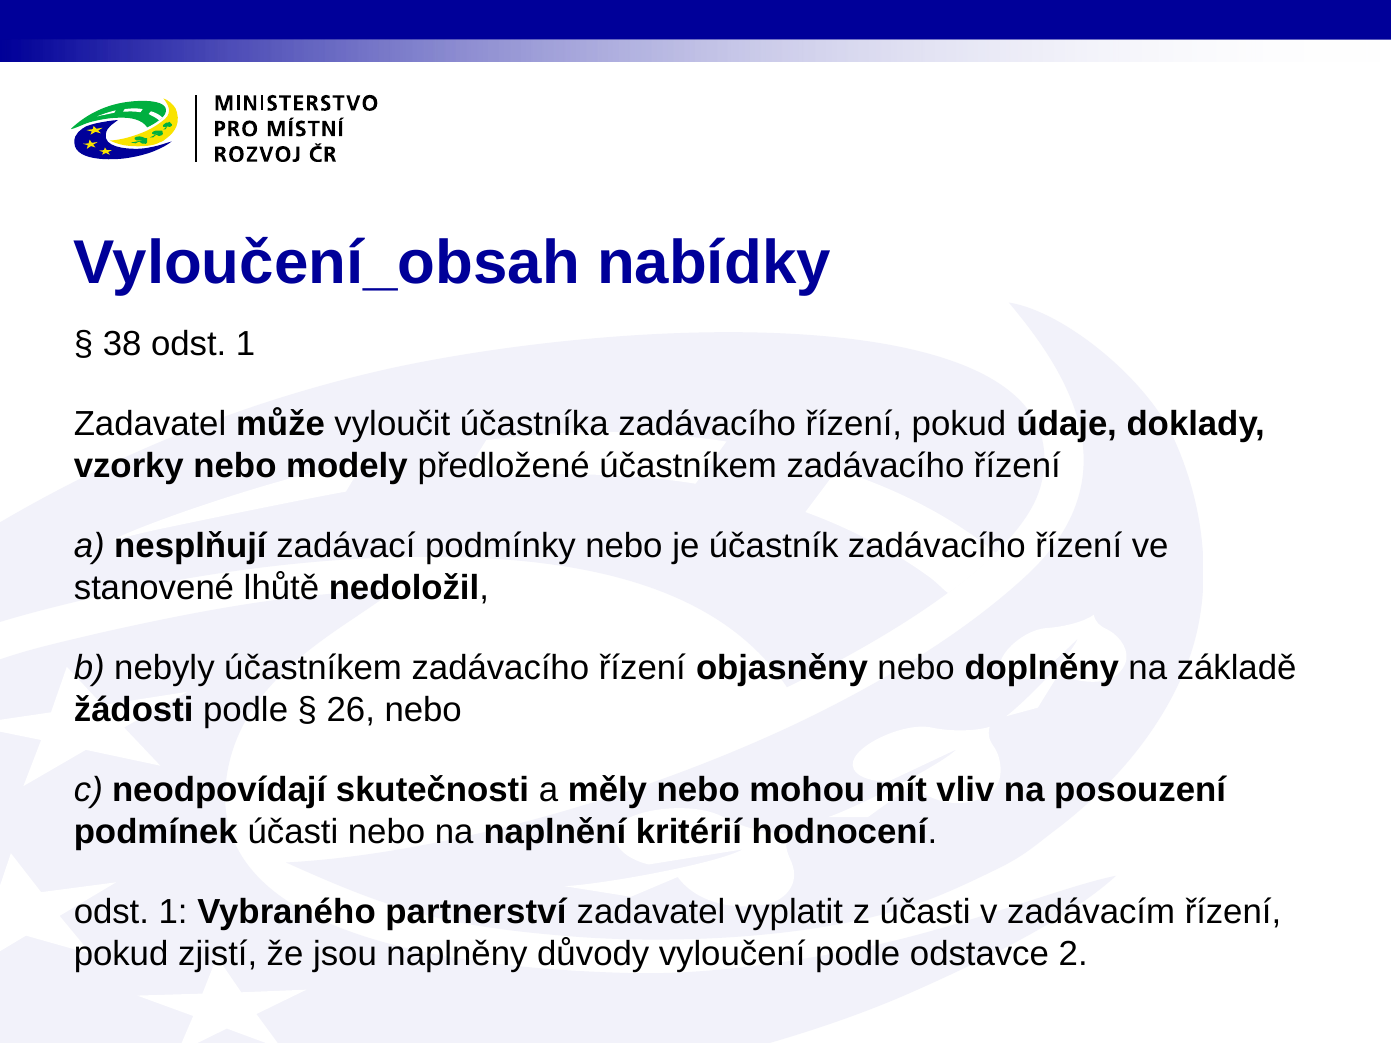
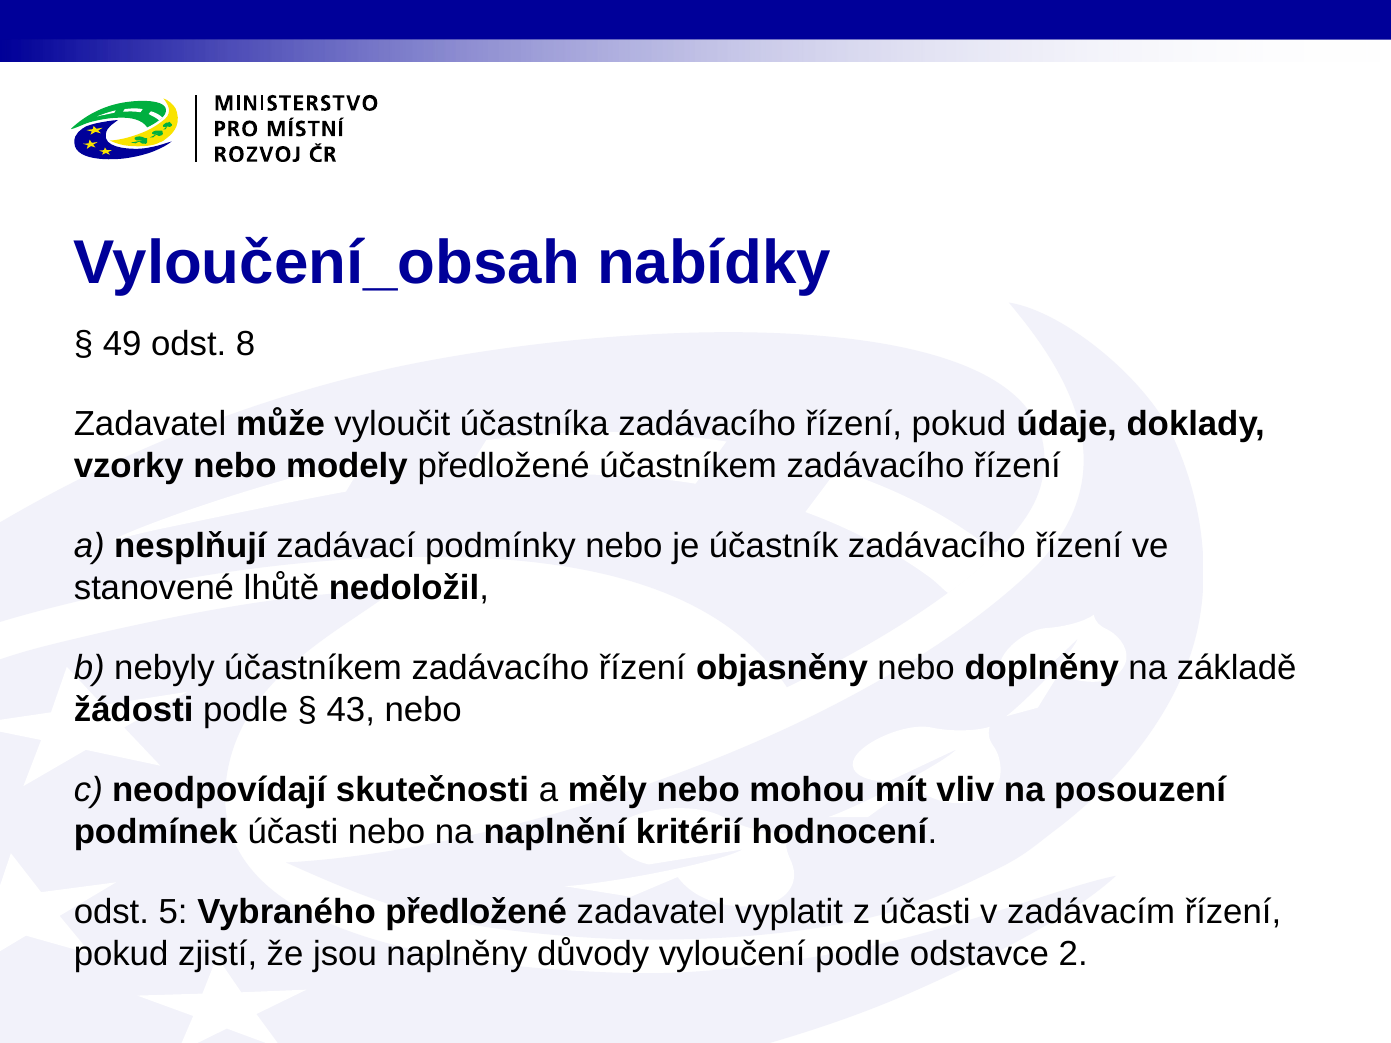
38: 38 -> 49 (122, 344)
1: 1 -> 8 (246, 344)
26: 26 -> 43 (351, 710)
1: 1 -> 5 (173, 913)
Vybraného partnerství: partnerství -> předložené (476, 913)
